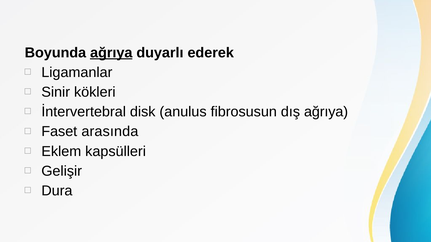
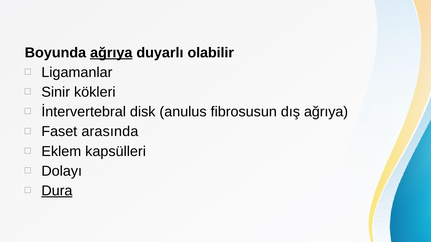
ederek: ederek -> olabilir (211, 53)
Gelişir: Gelişir -> Dolayı (62, 171)
Dura underline: none -> present (57, 191)
